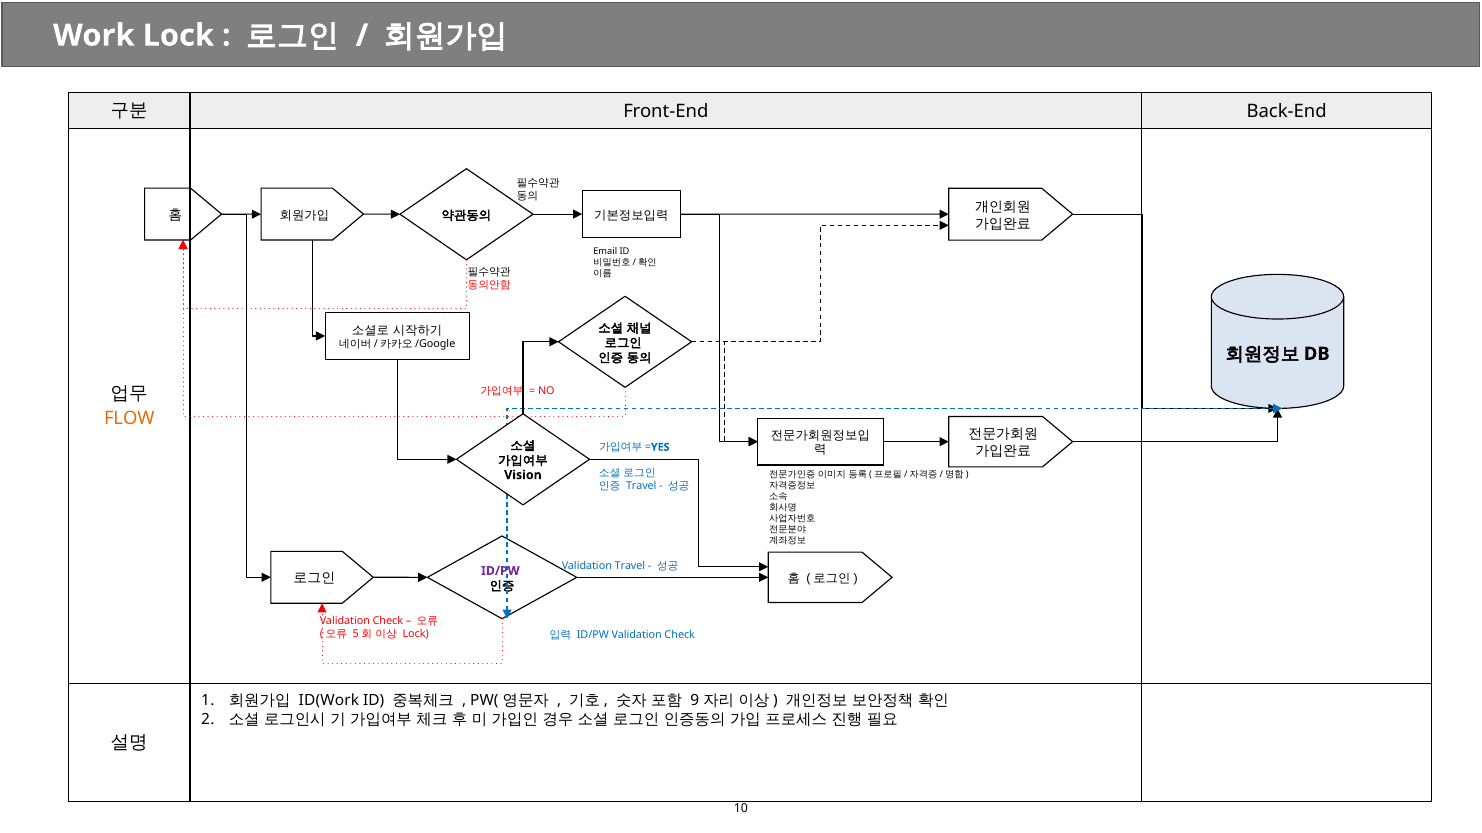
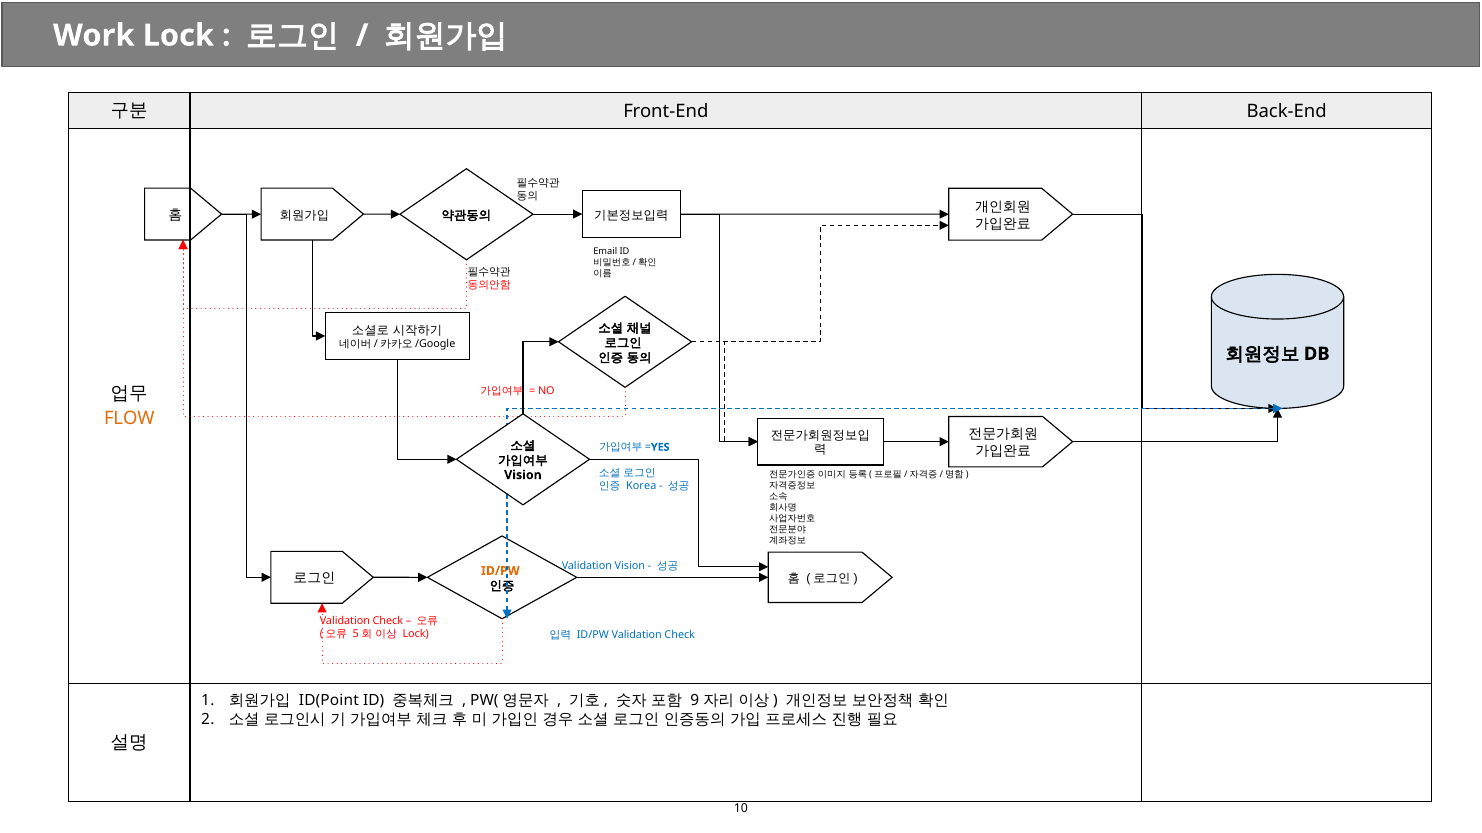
Travel: Travel -> Korea (641, 486)
Validation Travel: Travel -> Vision (630, 566)
ID/PW colour: purple -> orange (500, 571)
ID(Work: ID(Work -> ID(Point (329, 701)
